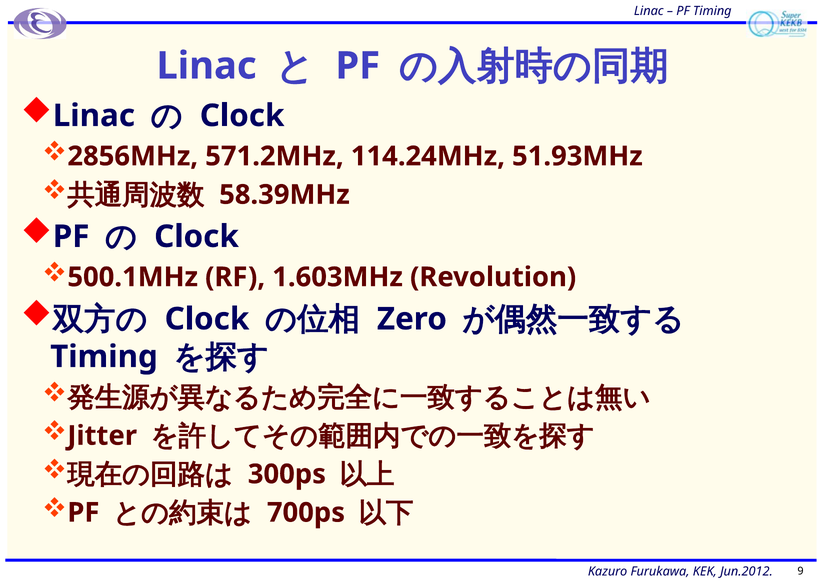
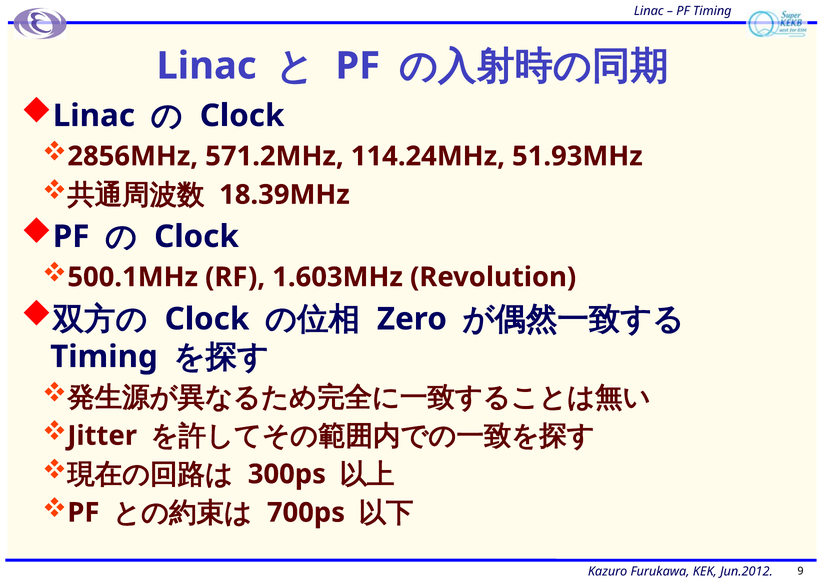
58.39MHz: 58.39MHz -> 18.39MHz (284, 195)
